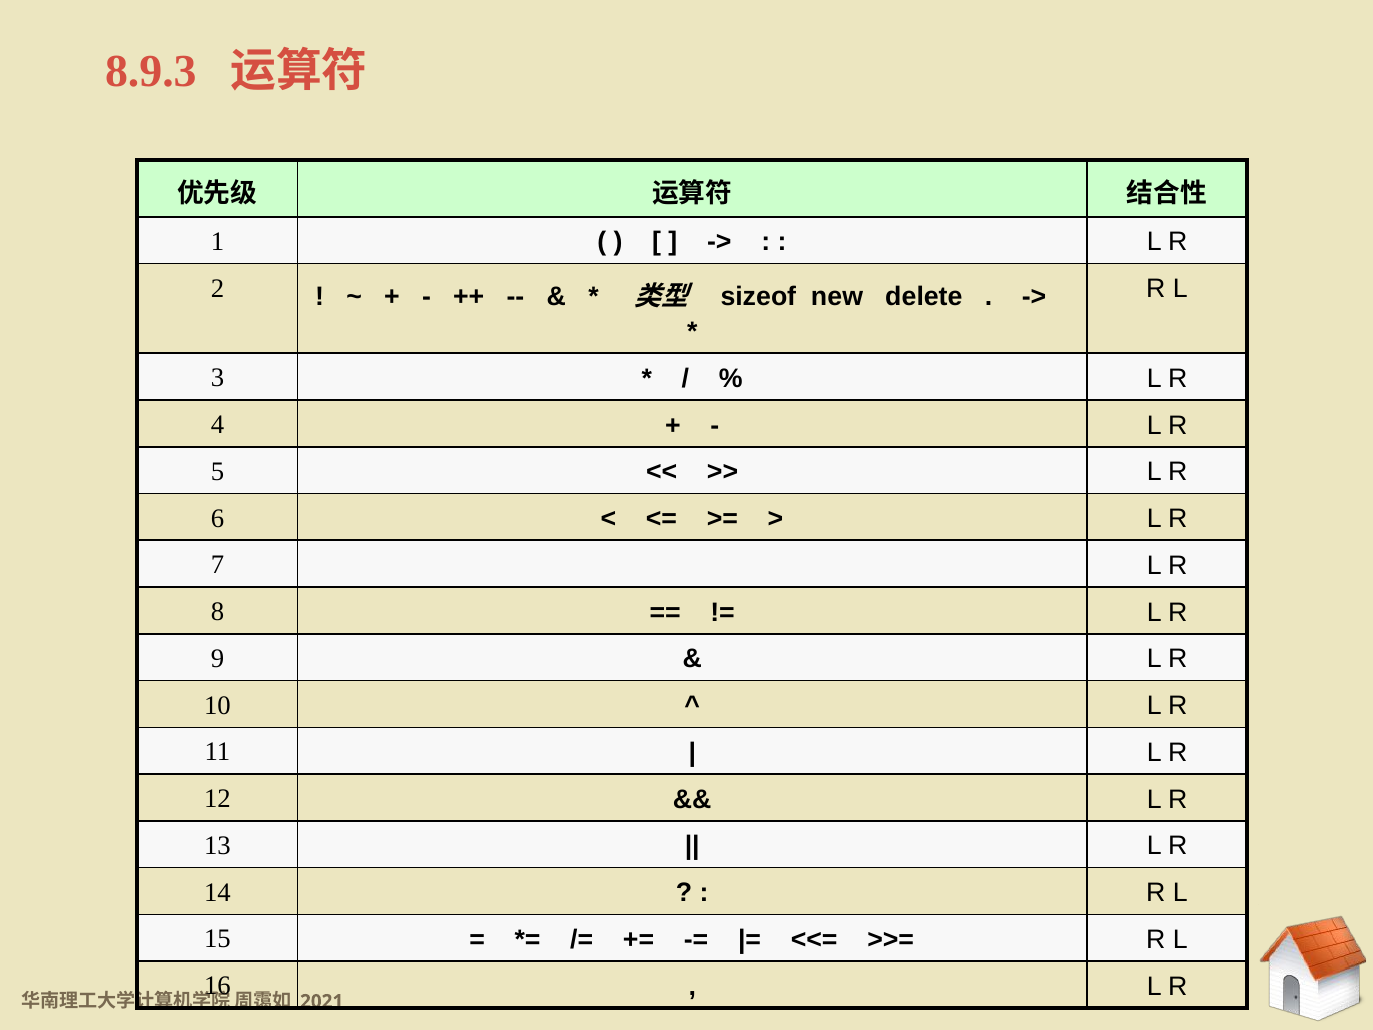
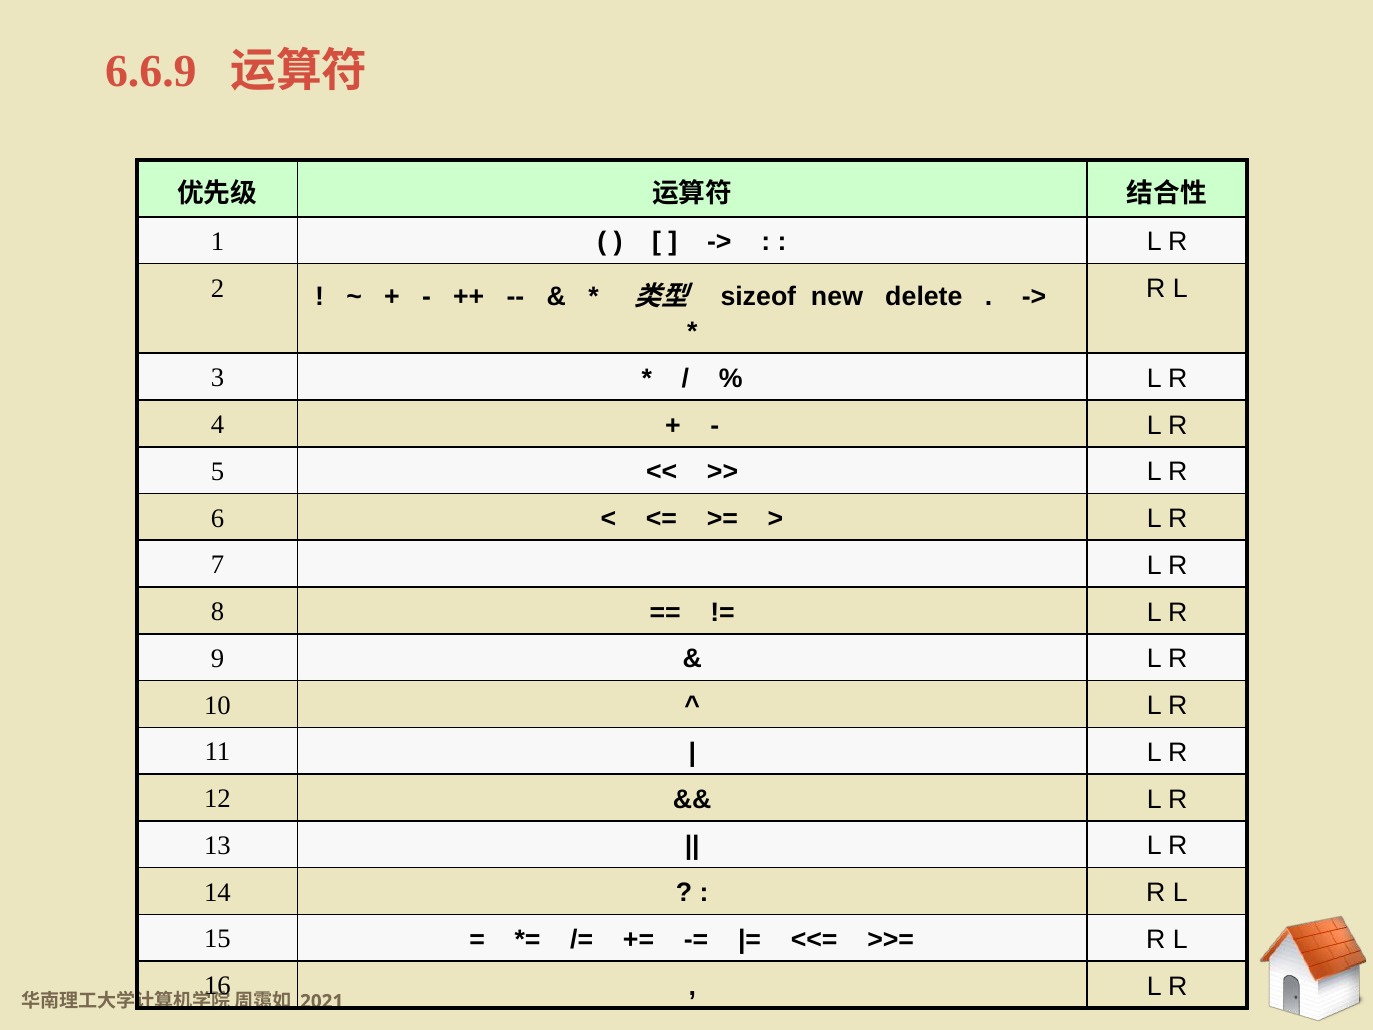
8.9.3: 8.9.3 -> 6.6.9 (151, 72)
